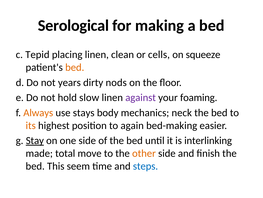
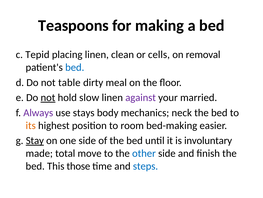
Serological: Serological -> Teaspoons (73, 25)
squeeze: squeeze -> removal (203, 54)
bed colour: orange -> blue (75, 67)
years: years -> table (69, 82)
nods: nods -> meal (116, 82)
not underline: none -> present (48, 97)
foaming: foaming -> married (199, 97)
Always colour: orange -> purple (38, 112)
again: again -> room (132, 125)
interlinking: interlinking -> involuntary (208, 140)
other colour: orange -> blue (144, 153)
seem: seem -> those (78, 166)
